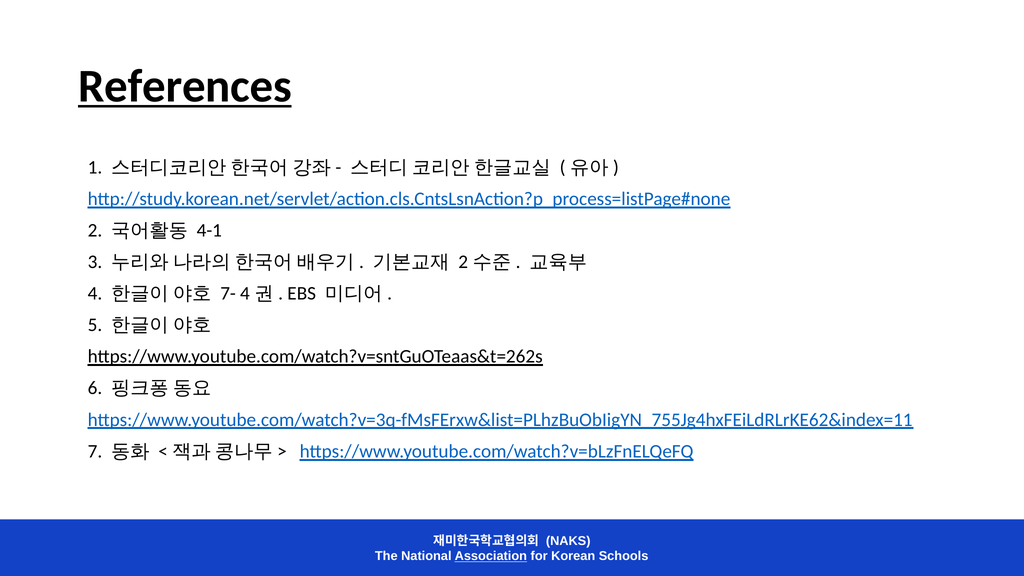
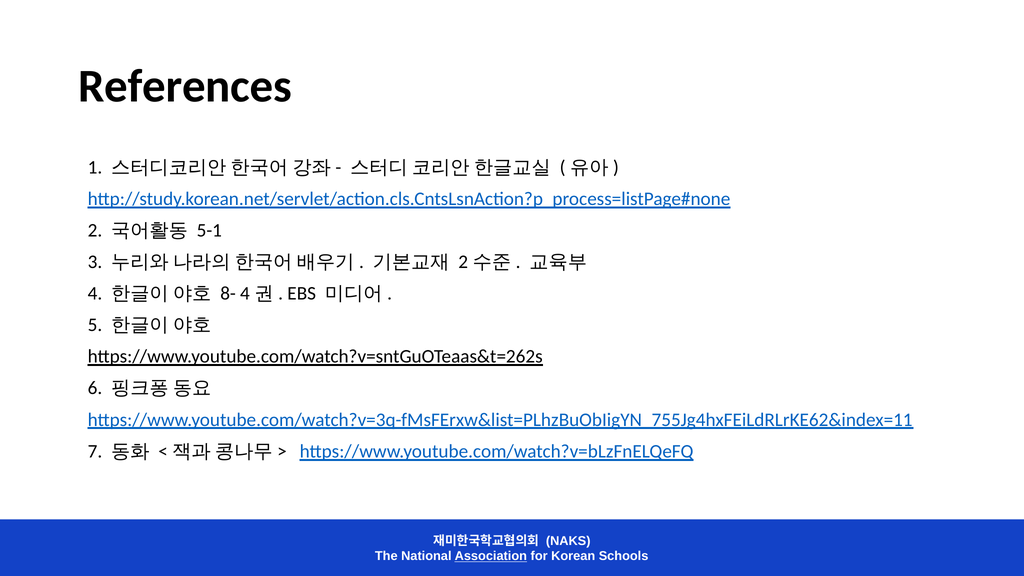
References underline: present -> none (185, 86)
4-1: 4-1 -> 5-1 (209, 231)
7-: 7- -> 8- (228, 293)
